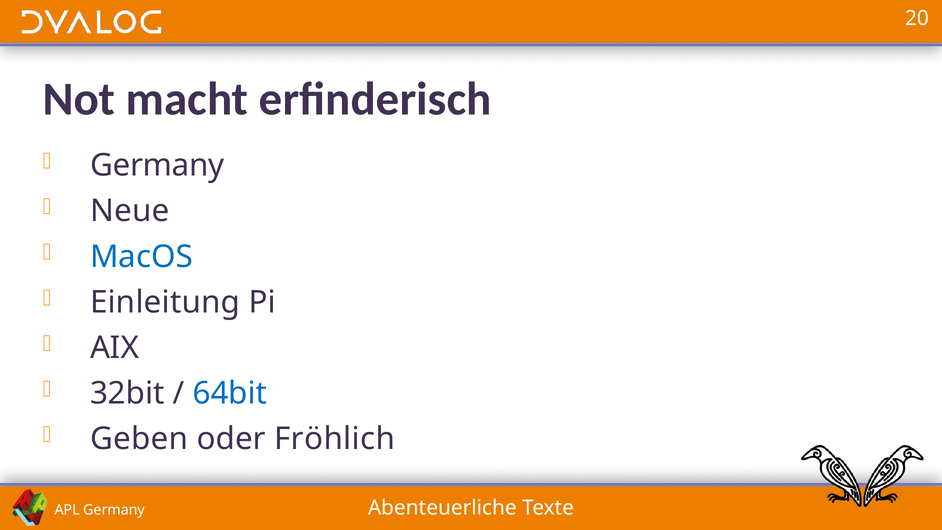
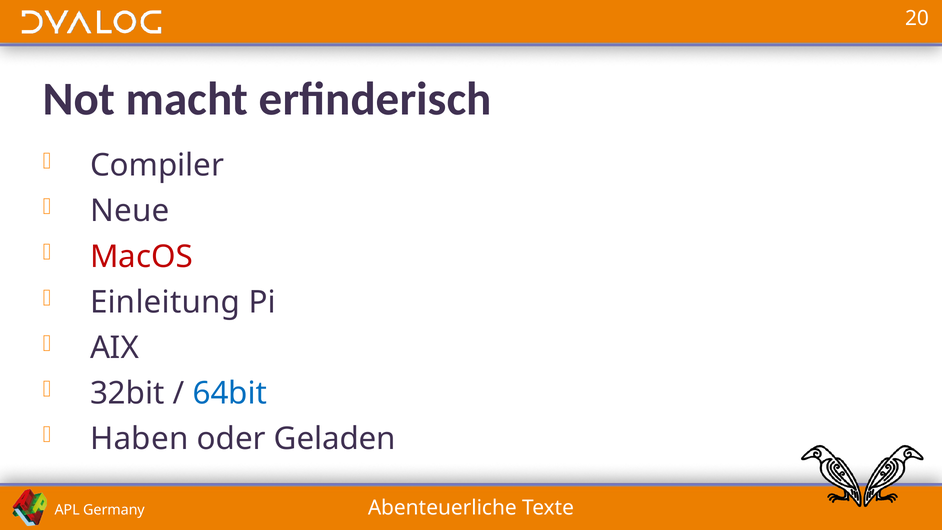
Germany: Germany -> Compiler (157, 165)
MacOS colour: blue -> red (141, 257)
Geben: Geben -> Haben (139, 439)
Fröhlich: Fröhlich -> Geladen (335, 439)
